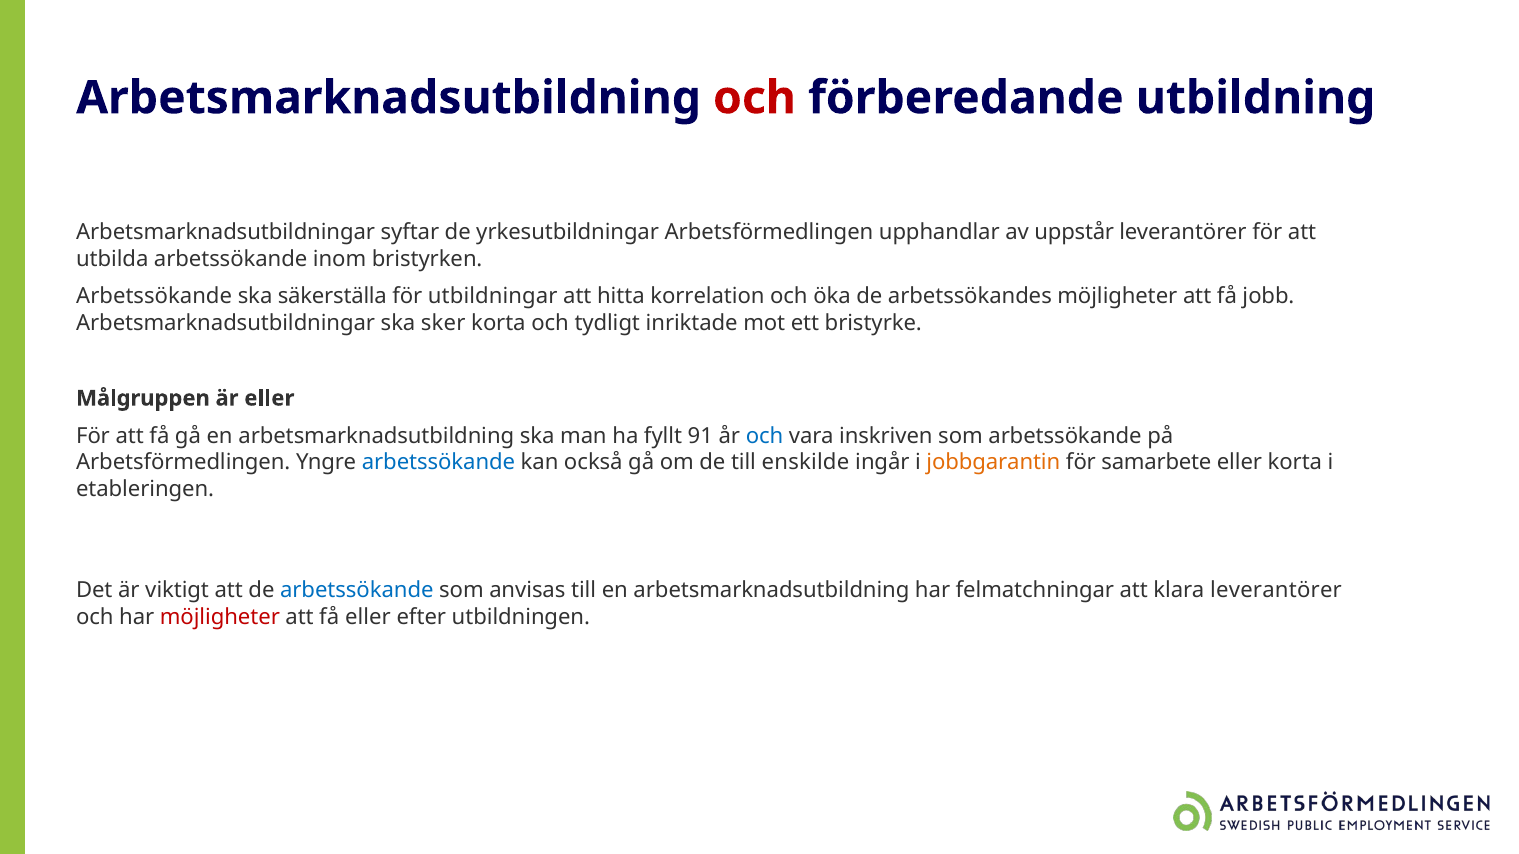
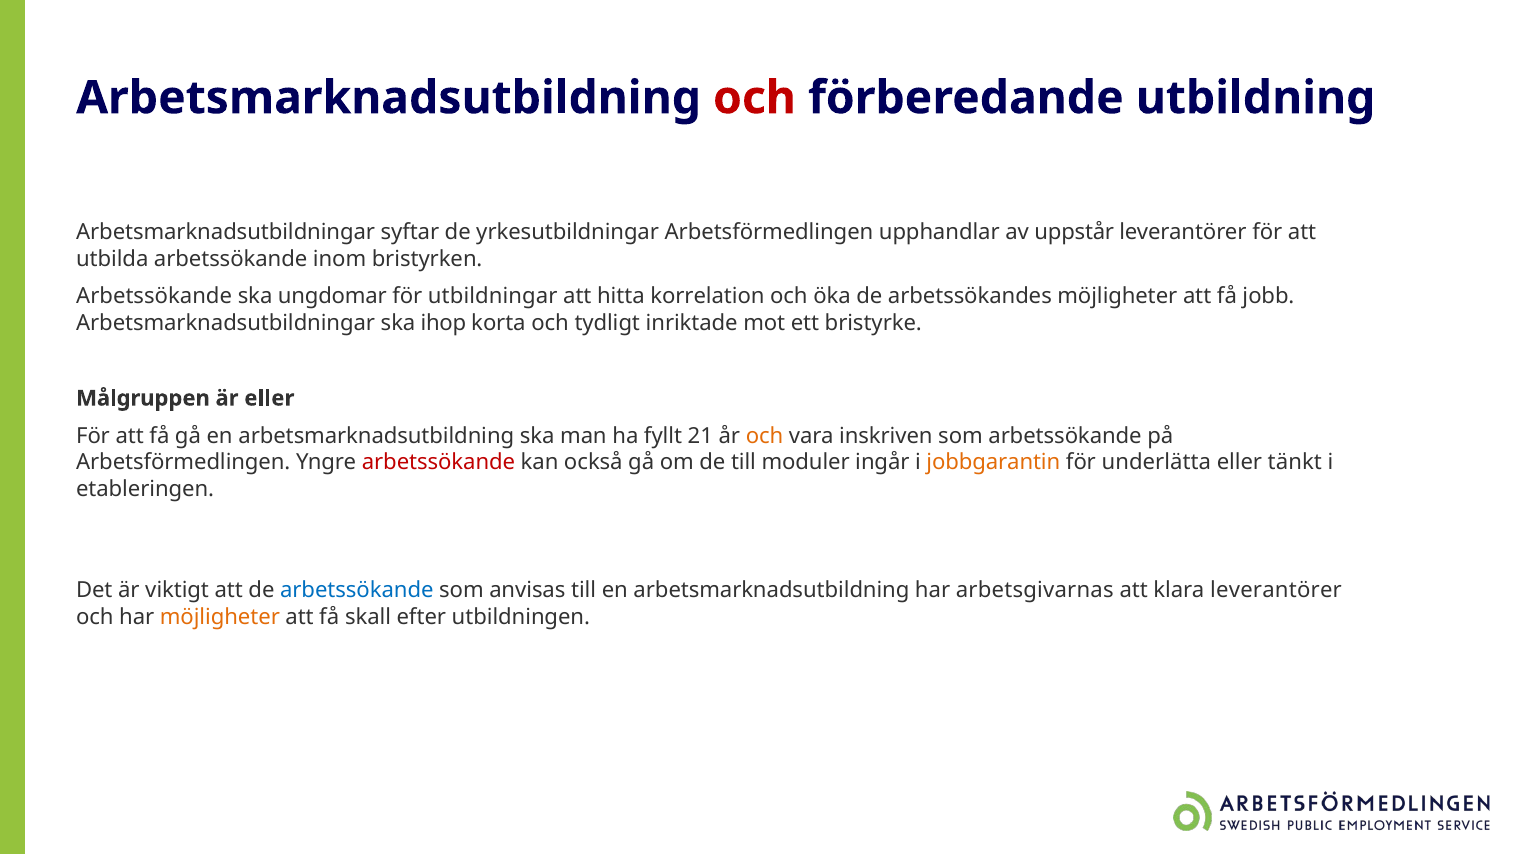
säkerställa: säkerställa -> ungdomar (332, 297)
sker: sker -> ihop (443, 323)
91: 91 -> 21 (700, 436)
och colour: blue -> orange (765, 436)
arbetssökande colour: blue -> red (438, 463)
enskilde: enskilde -> moduler (806, 463)
samarbete: samarbete -> underlätta (1156, 463)
eller korta: korta -> tänkt (1295, 463)
felmatchningar: felmatchningar -> arbetsgivarnas (1035, 591)
möjligheter colour: red -> orange (220, 618)
få eller: eller -> skall (368, 618)
